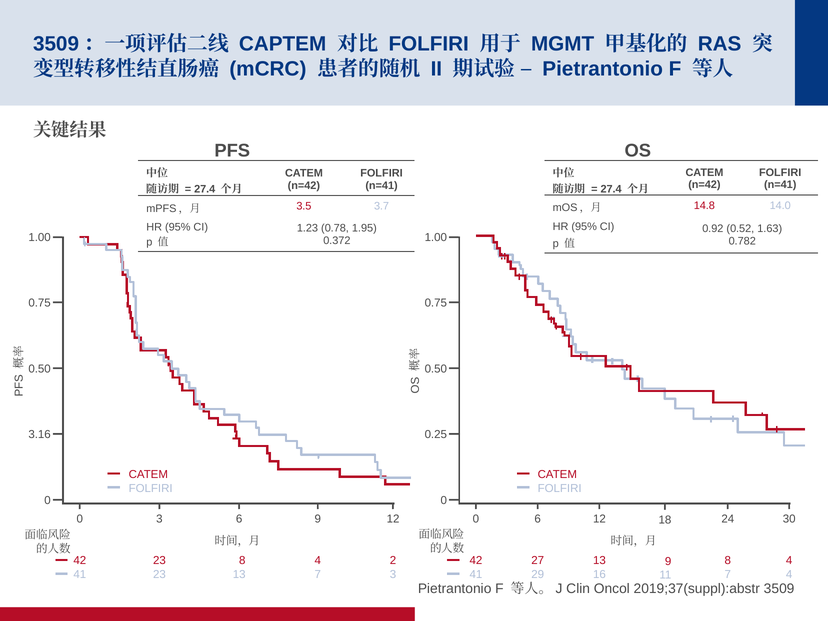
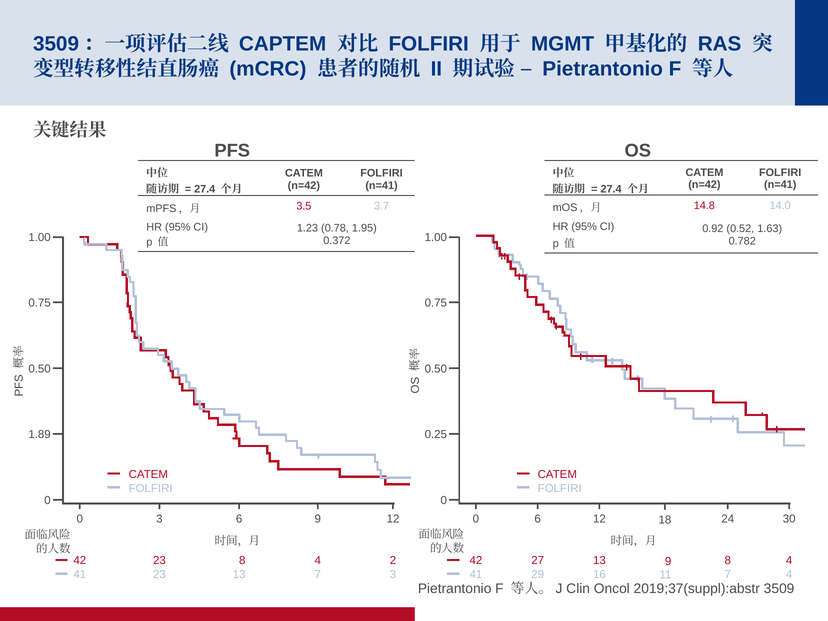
3.16: 3.16 -> 1.89 (40, 435)
